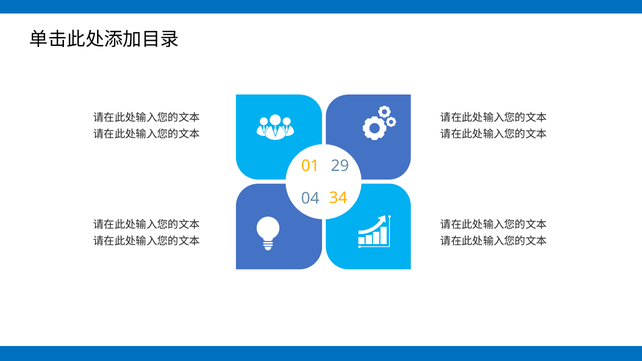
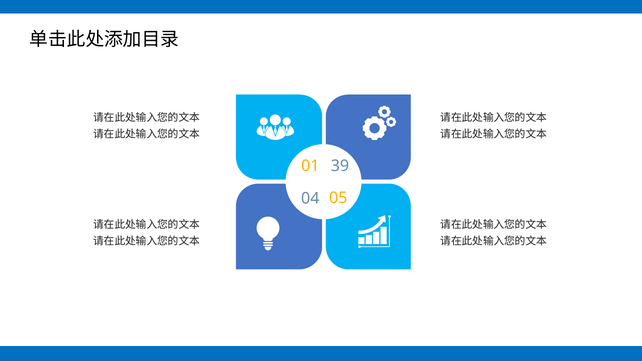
29: 29 -> 39 (340, 166)
34: 34 -> 05 (338, 198)
